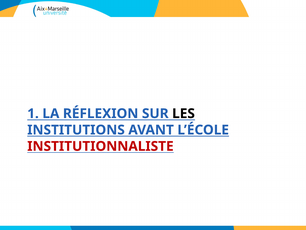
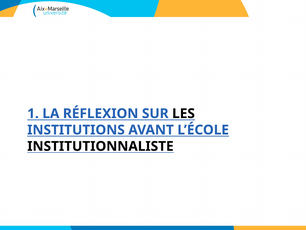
INSTITUTIONNALISTE colour: red -> black (100, 146)
